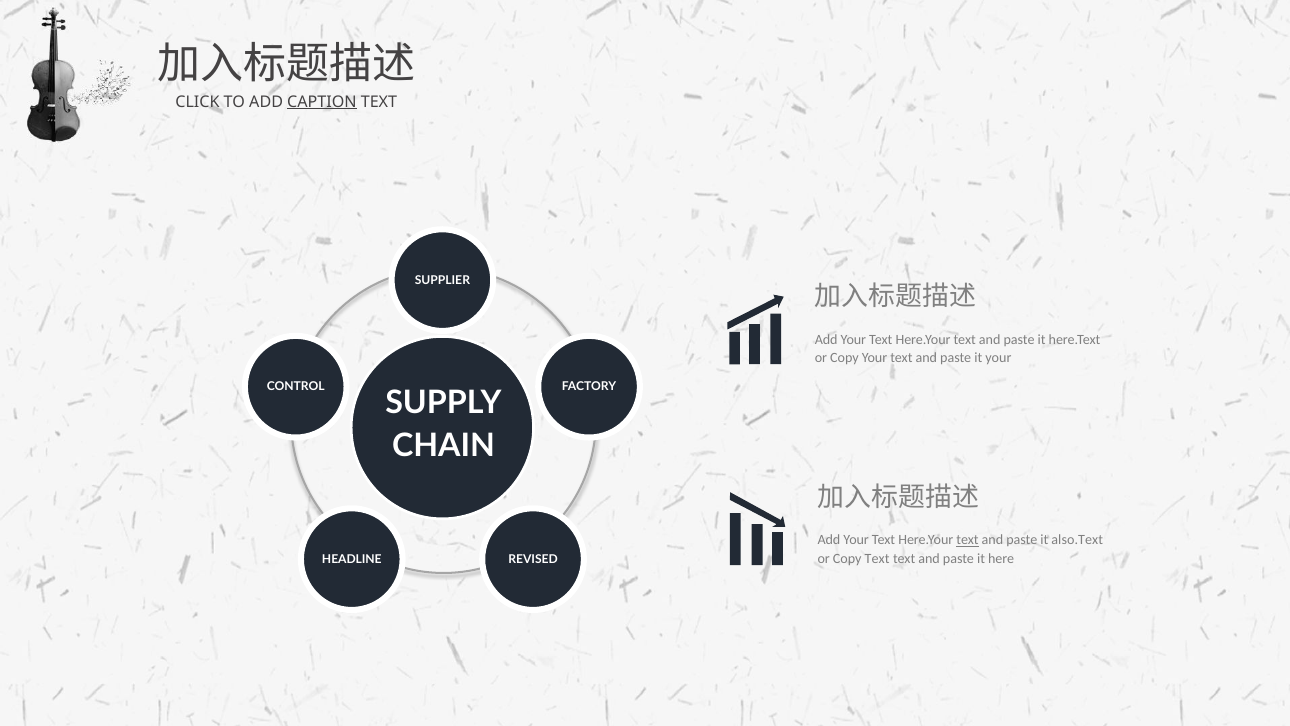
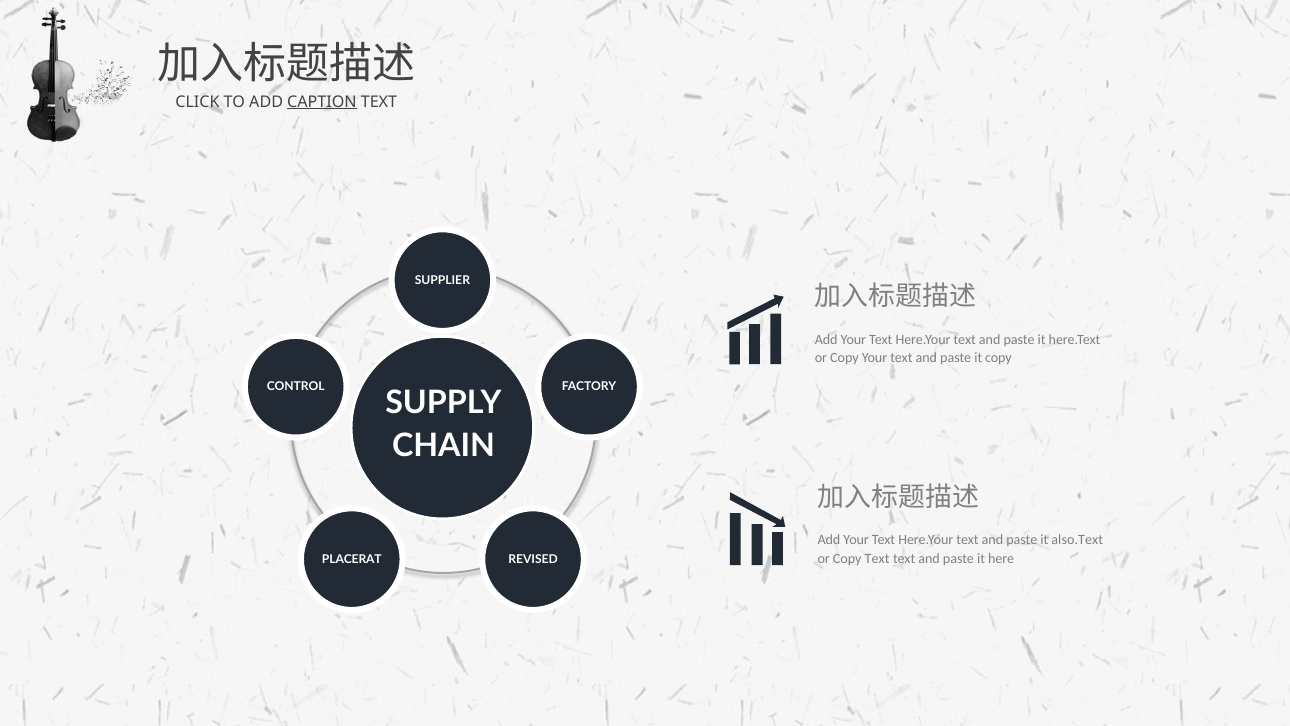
it your: your -> copy (998, 358)
text underline: present -> none (968, 540)
HEADLINE: HEADLINE -> PLACERAT (352, 559)
